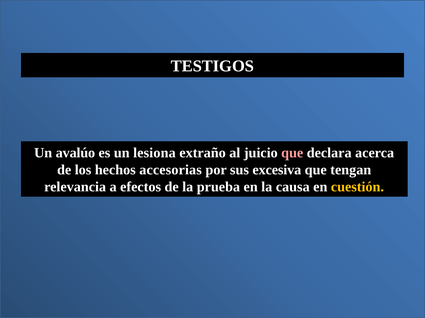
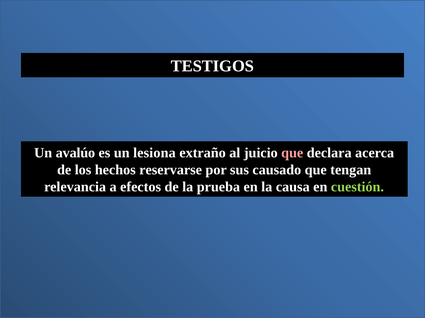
accesorias: accesorias -> reservarse (171, 170)
excesiva: excesiva -> causado (277, 170)
cuestión colour: yellow -> light green (357, 187)
